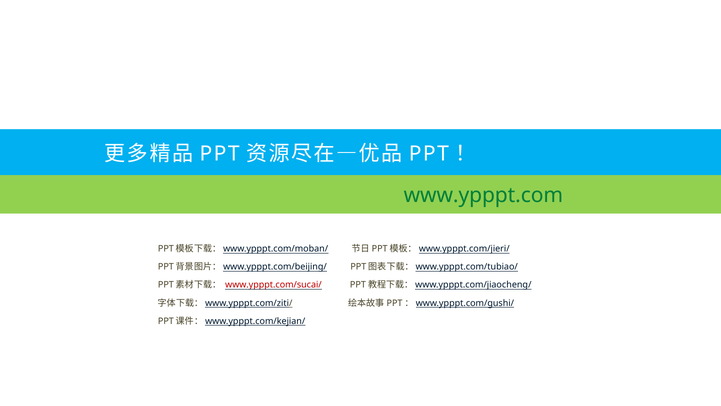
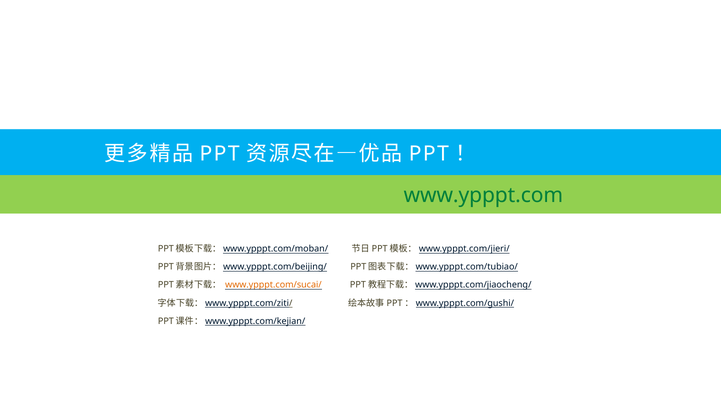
www.ypppt.com/sucai/ colour: red -> orange (273, 285)
